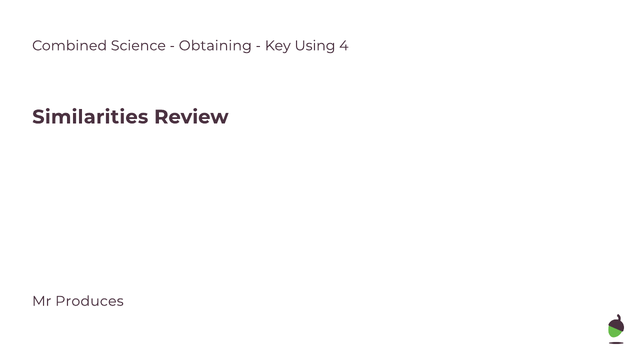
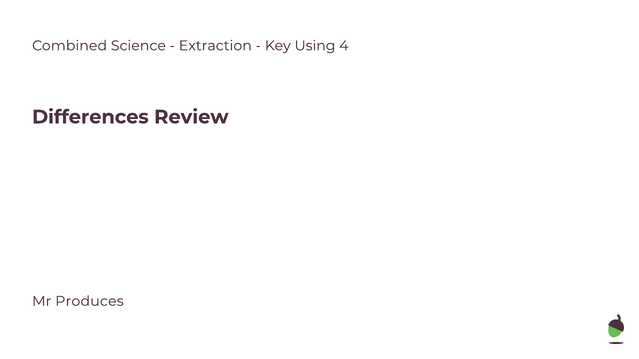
Obtaining: Obtaining -> Extraction (215, 46)
Similarities: Similarities -> Differences (90, 117)
